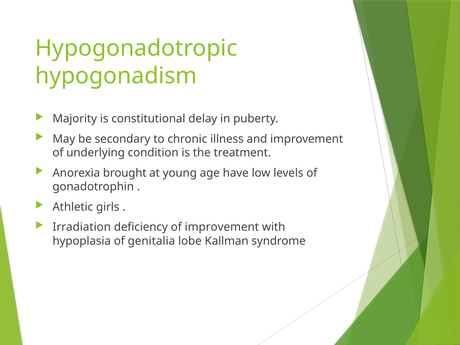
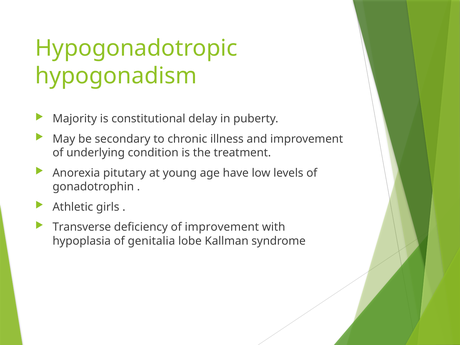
brought: brought -> pitutary (125, 173)
Irradiation: Irradiation -> Transverse (82, 227)
